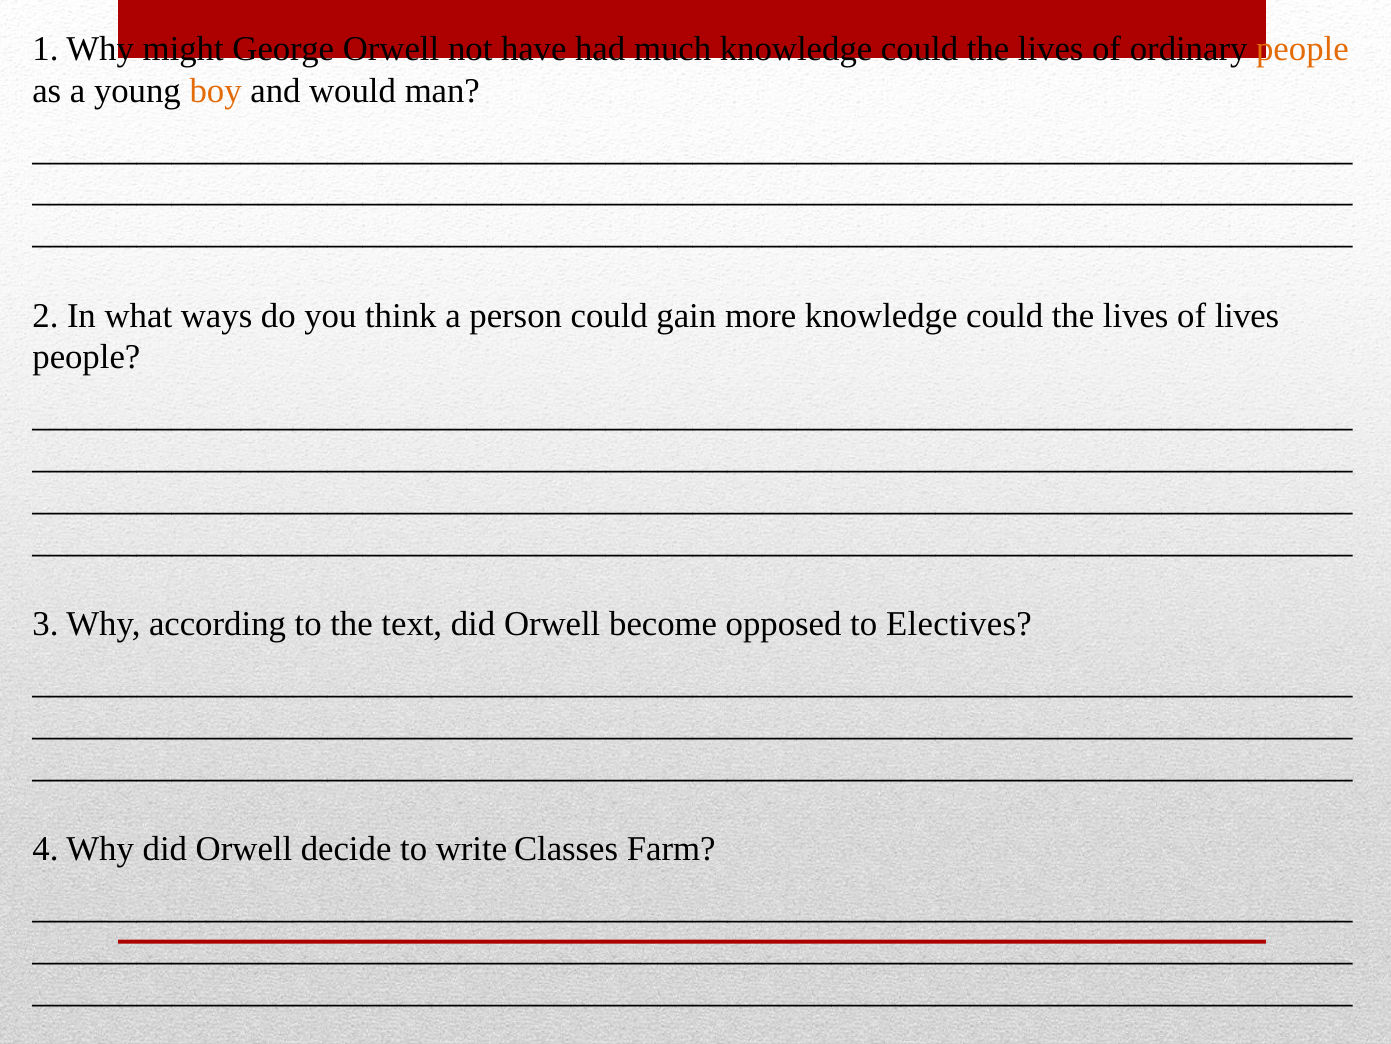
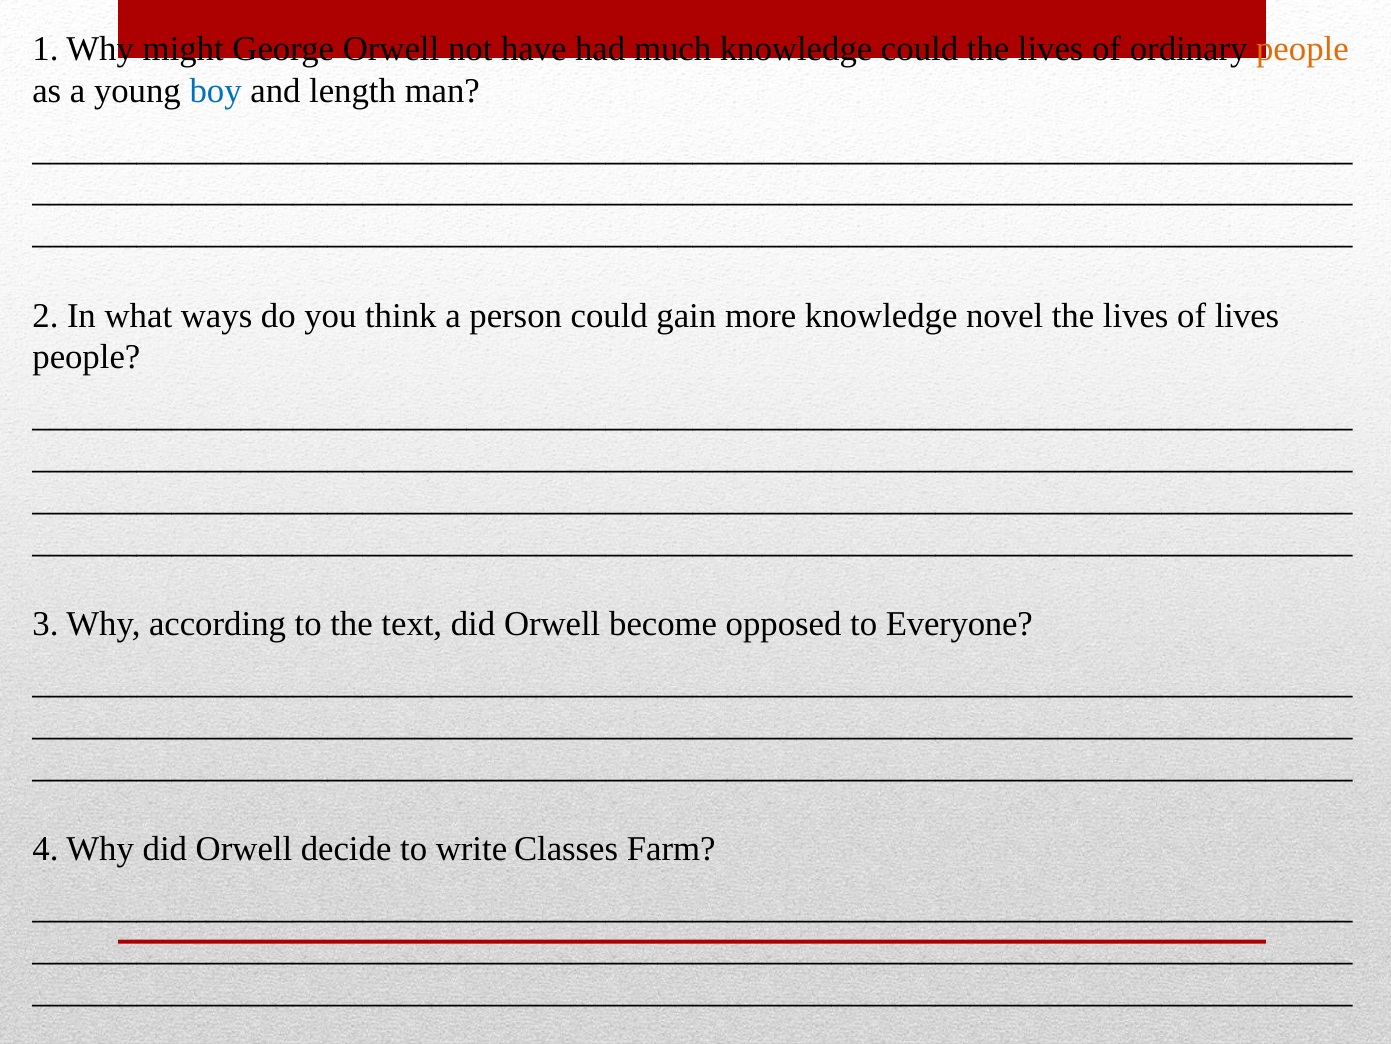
boy colour: orange -> blue (216, 91)
would: would -> length (353, 91)
more knowledge could: could -> novel (1005, 315)
Electives: Electives -> Everyone (959, 624)
